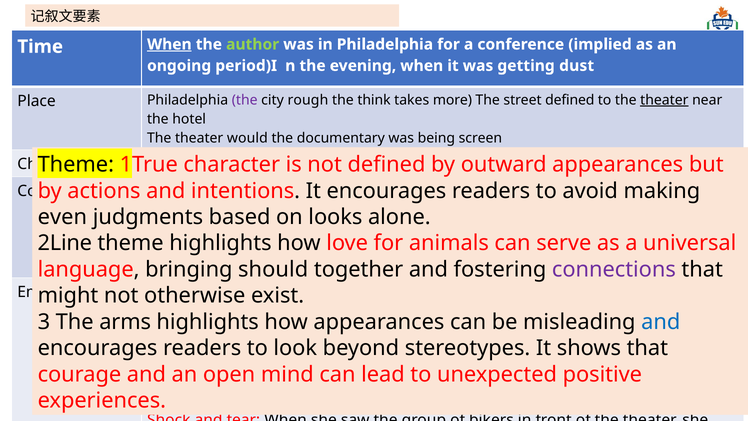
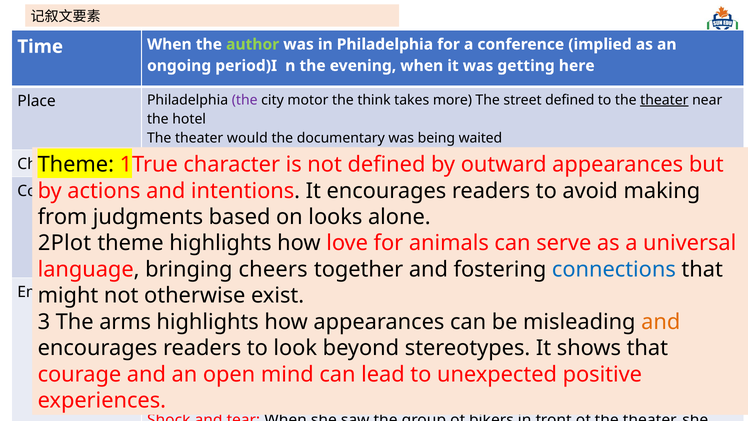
When underline: present -> none (169, 44)
dust: dust -> here (577, 66)
rough: rough -> motor (308, 100)
screen: screen -> waited (480, 138)
even: even -> from (62, 217)
2Line: 2Line -> 2Plot (65, 243)
should: should -> cheers (273, 269)
connections colour: purple -> blue (614, 269)
and colour: blue -> orange (661, 322)
